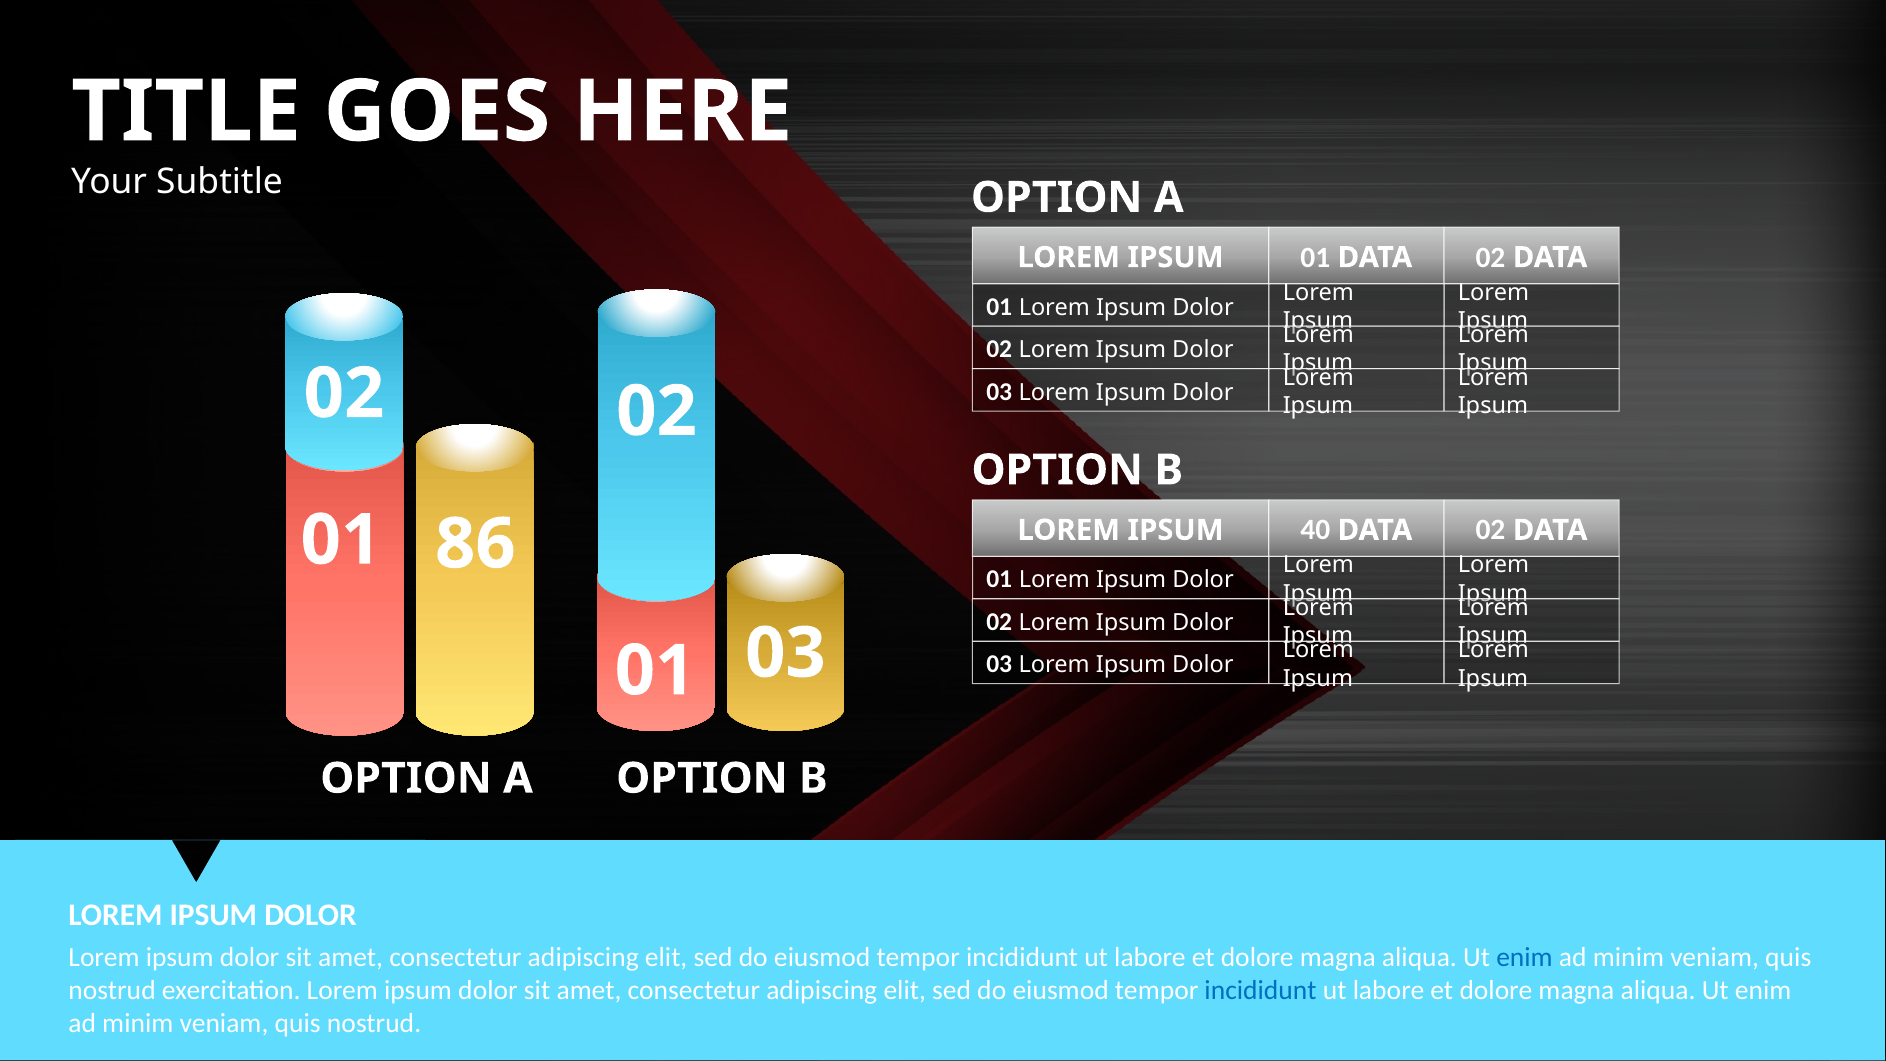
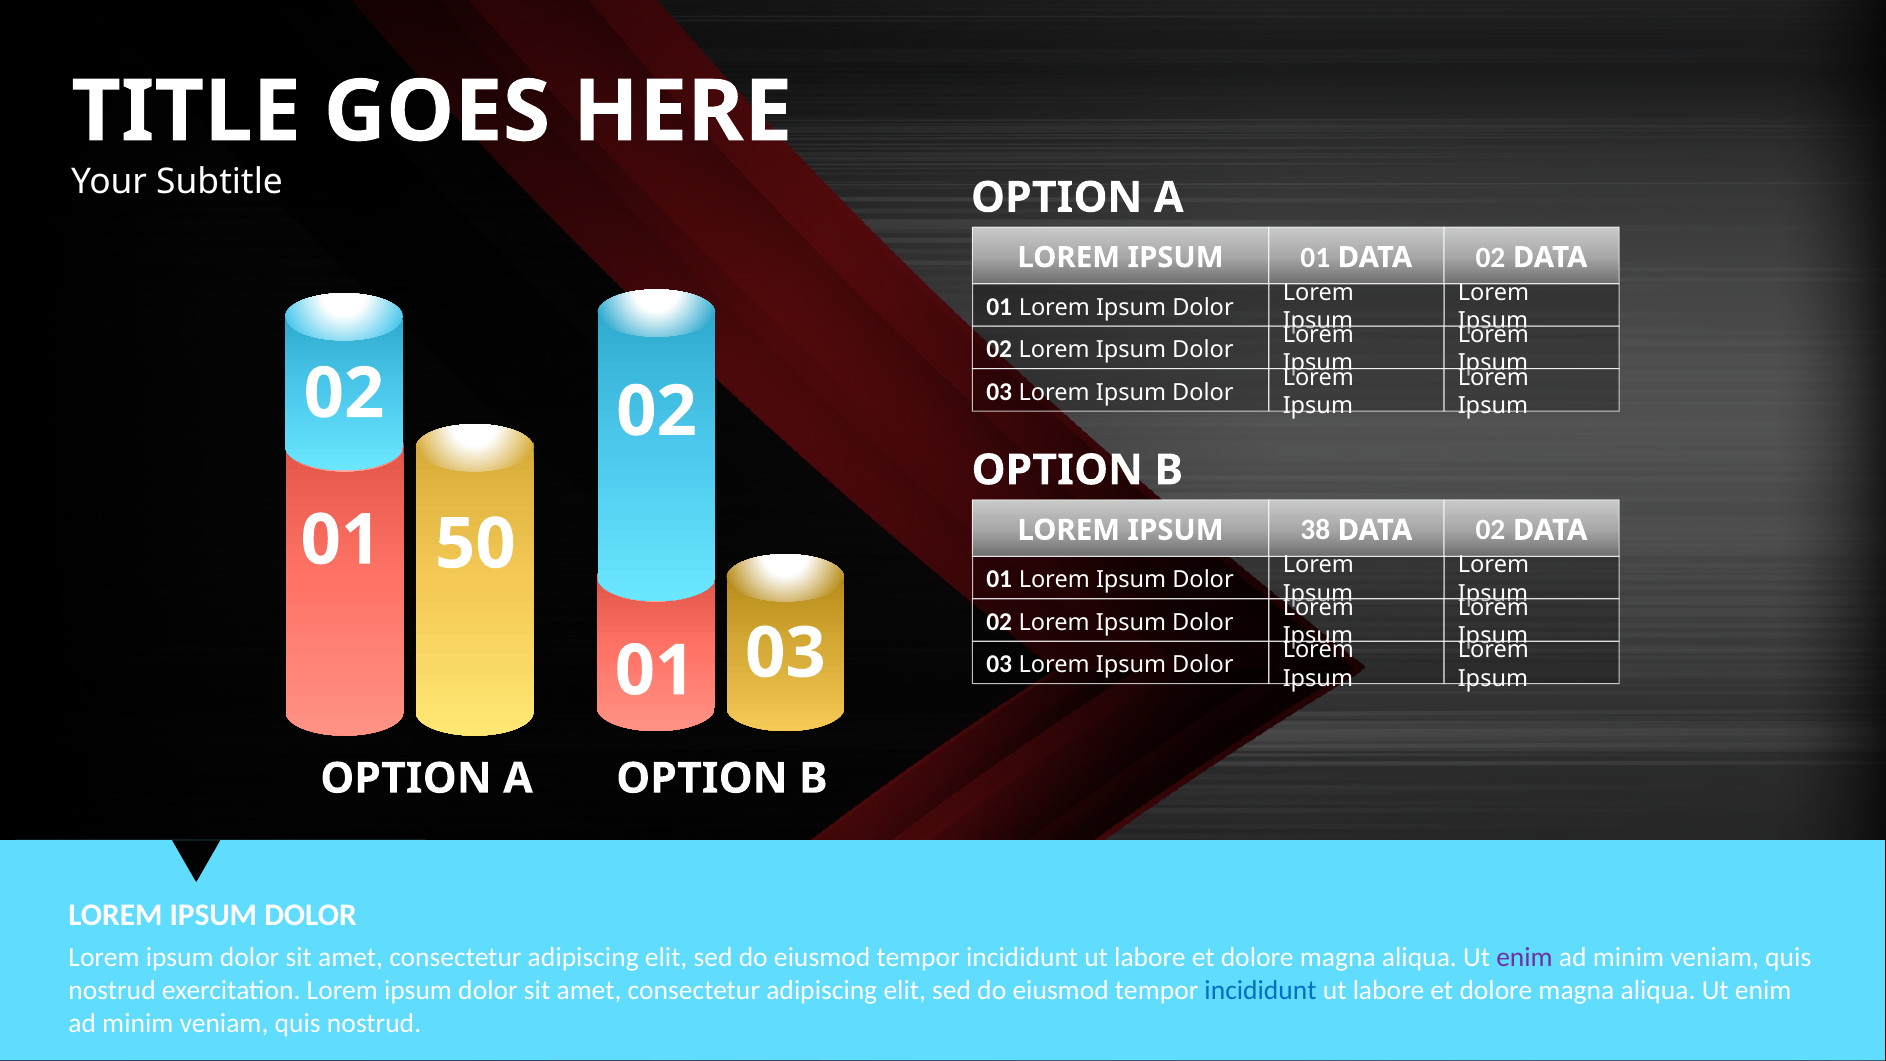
40: 40 -> 38 (1315, 530)
86: 86 -> 50 (475, 544)
enim colour: blue -> purple (1524, 957)
